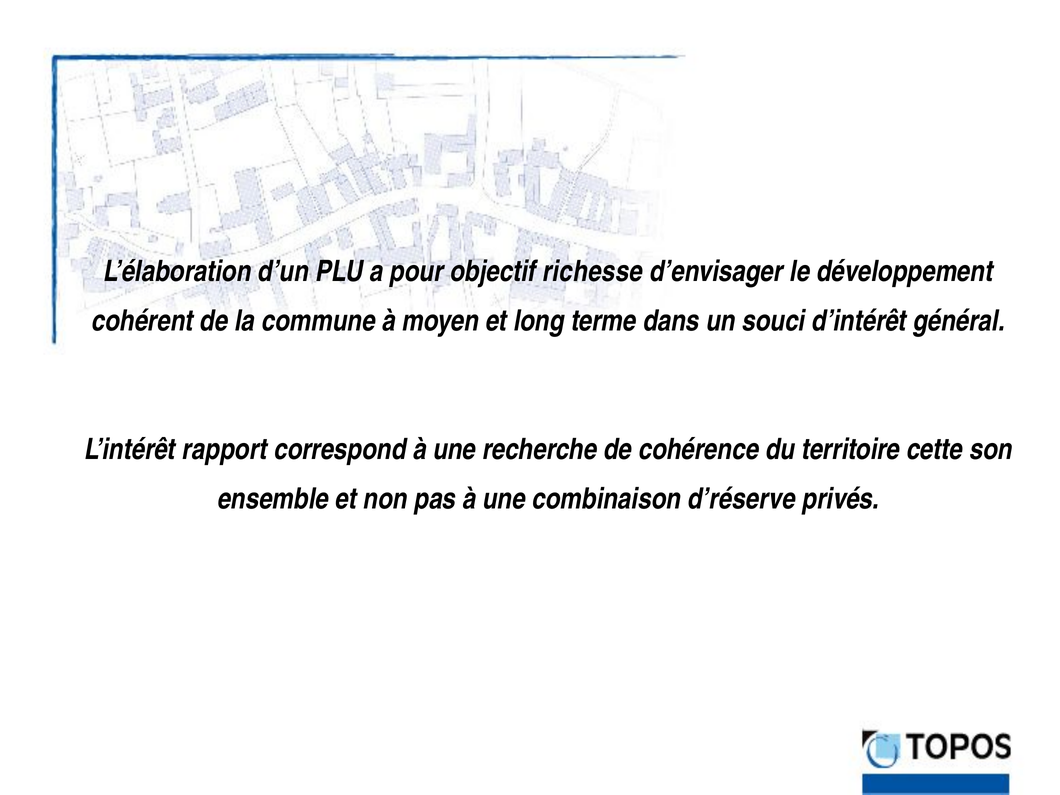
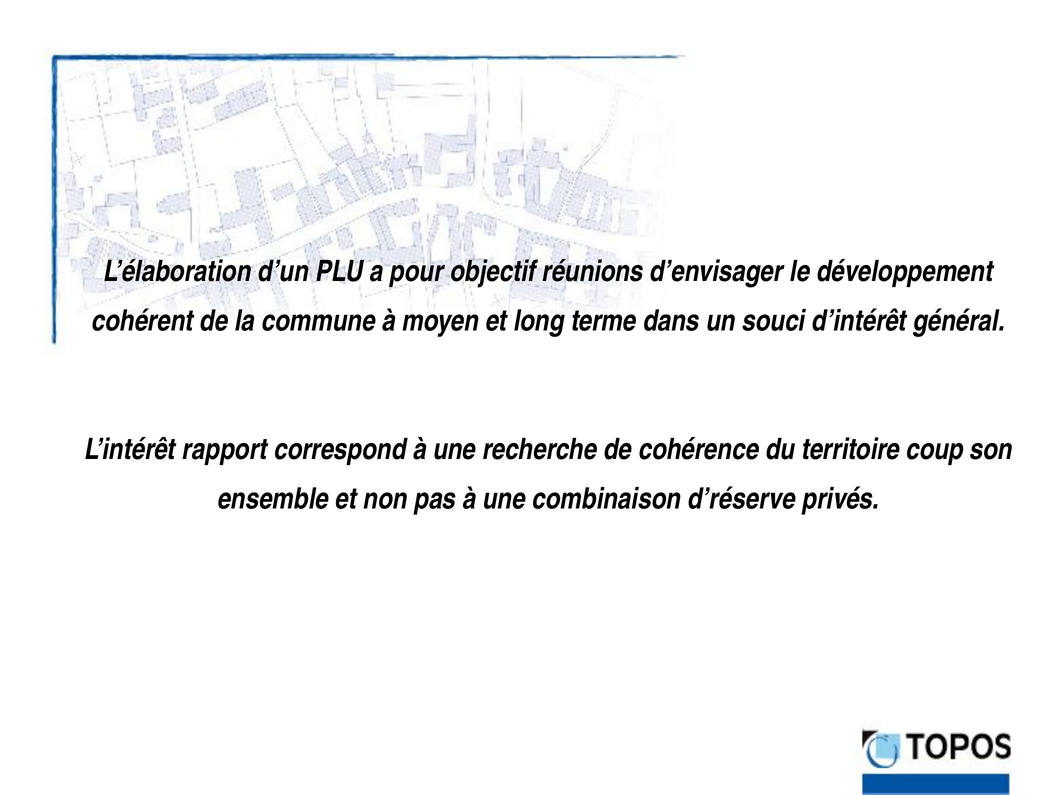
richesse: richesse -> réunions (593, 272)
cette: cette -> coup (935, 450)
